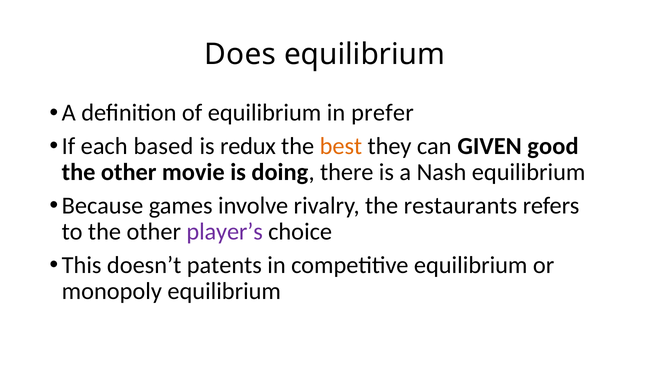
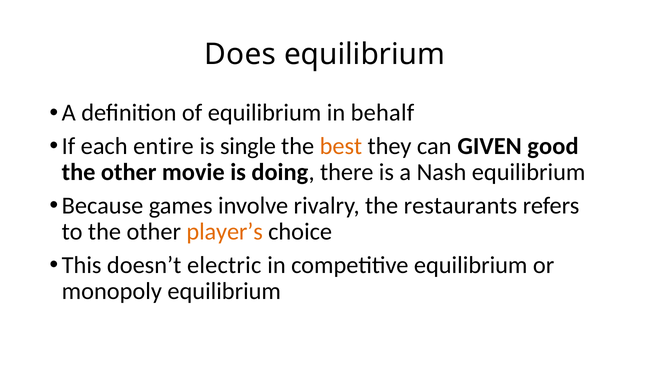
prefer: prefer -> behalf (382, 113)
based: based -> entire (163, 146)
redux: redux -> single (248, 146)
player’s colour: purple -> orange (225, 232)
patents: patents -> electric (224, 265)
